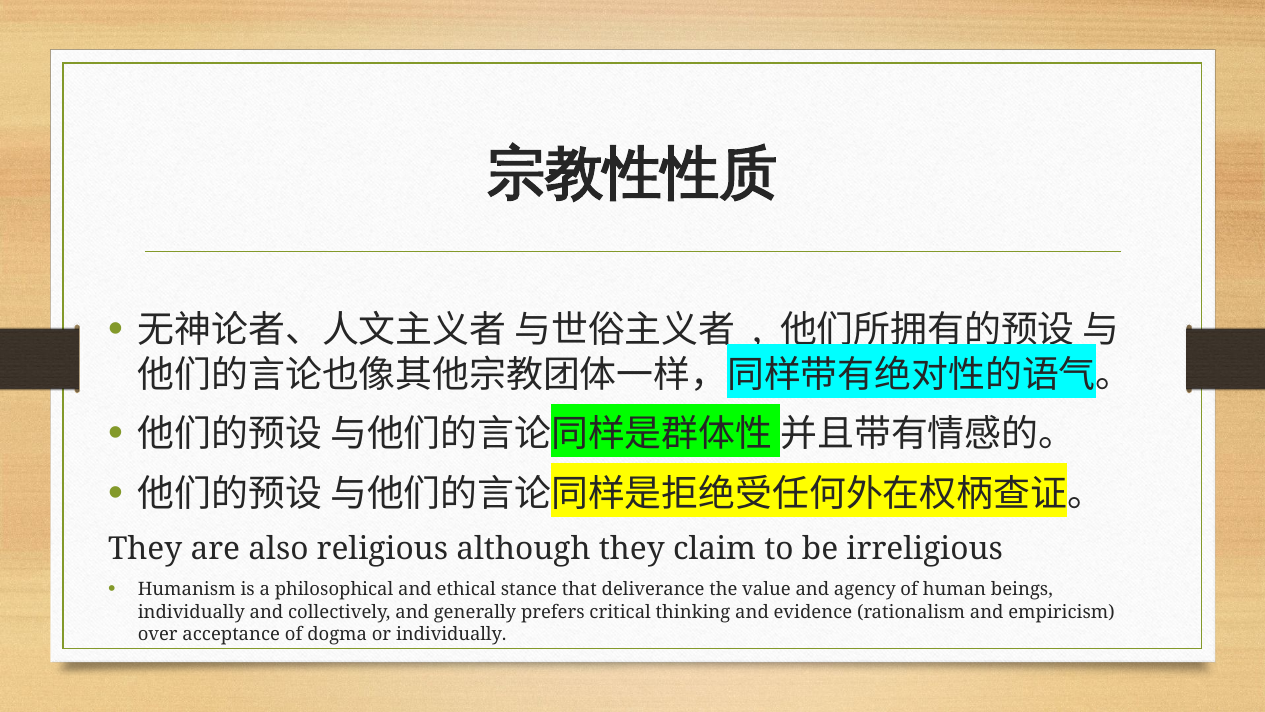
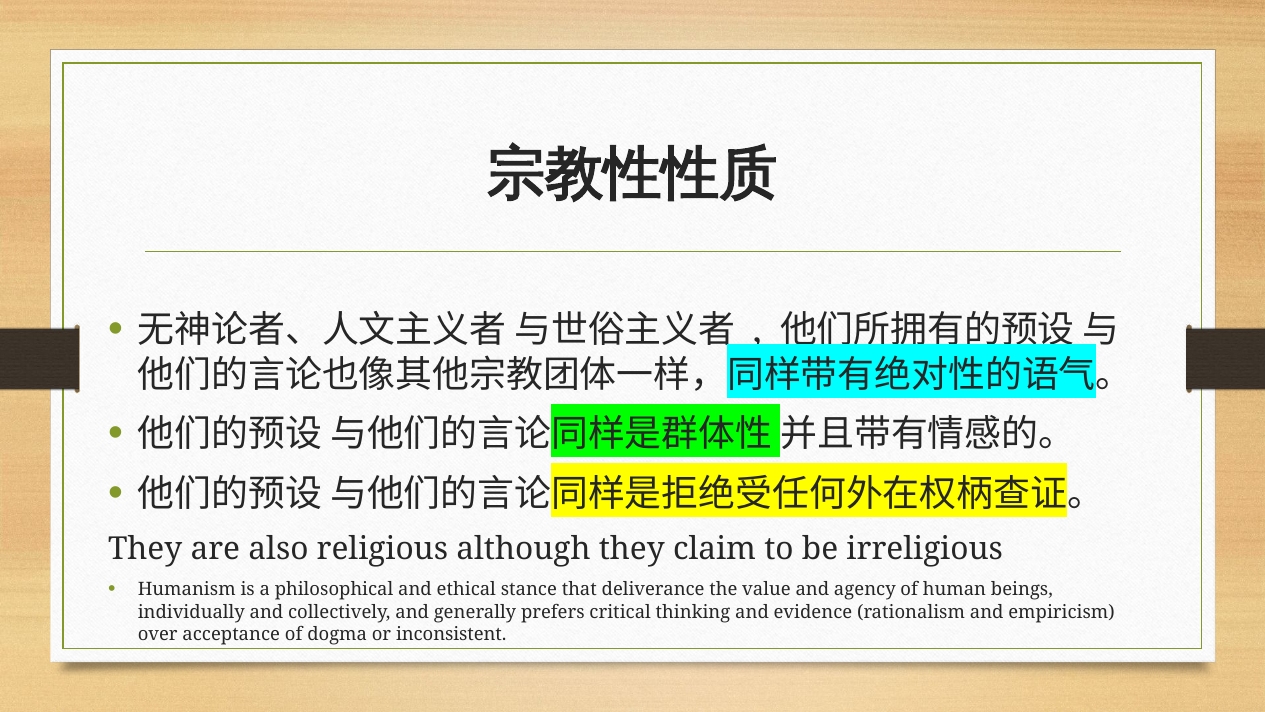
or individually: individually -> inconsistent (451, 634)
